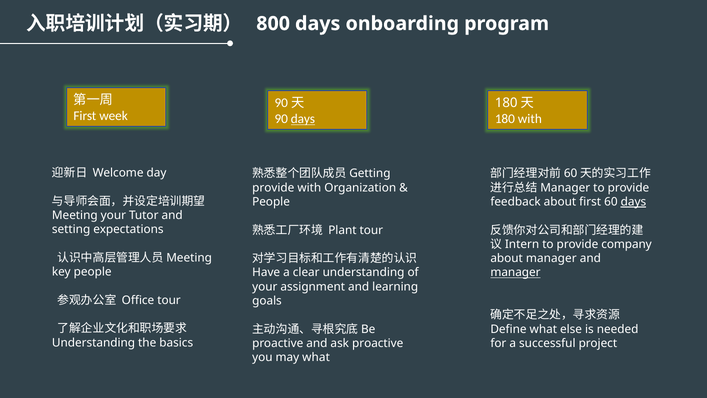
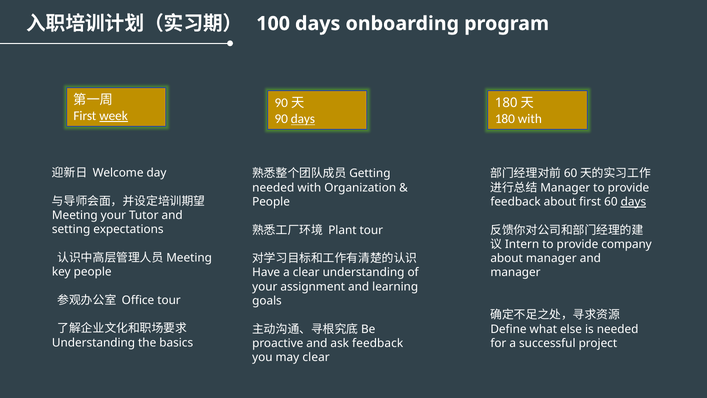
800: 800 -> 100 (273, 24)
week underline: none -> present (114, 116)
provide: provide -> needed (273, 188)
manager underline: present -> none (515, 272)
ask proactive: proactive -> feedback (378, 343)
may what: what -> clear (316, 357)
